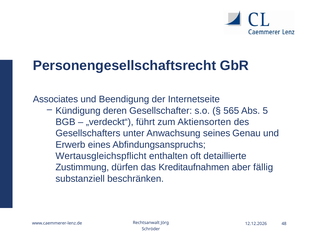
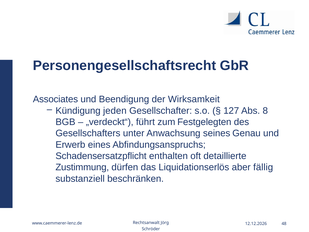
Internetseite: Internetseite -> Wirksamkeit (194, 99)
deren: deren -> jeden (115, 111)
565: 565 -> 127 (231, 111)
5: 5 -> 8 (265, 111)
Aktiensorten: Aktiensorten -> Festgelegten (204, 122)
Wertausgleichspflicht: Wertausgleichspflicht -> Schadensersatzpflicht (101, 156)
Kreditaufnahmen: Kreditaufnahmen -> Liquidationserlös (194, 167)
